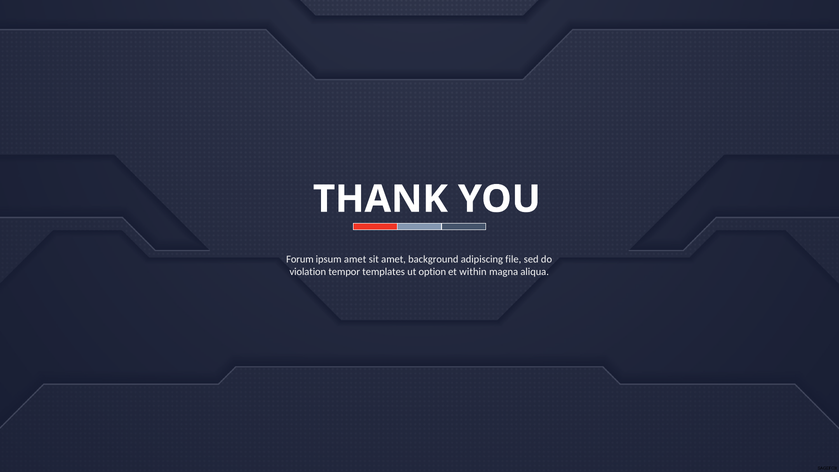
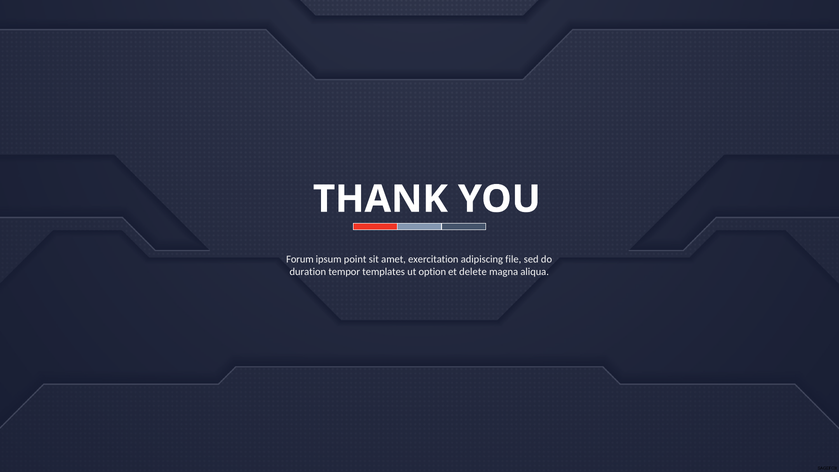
ipsum amet: amet -> point (355, 259)
background: background -> exercitation (433, 259)
violation: violation -> duration (308, 272)
within: within -> delete (473, 272)
